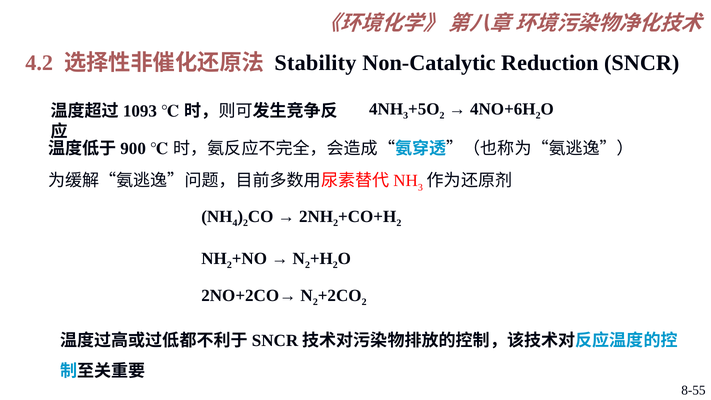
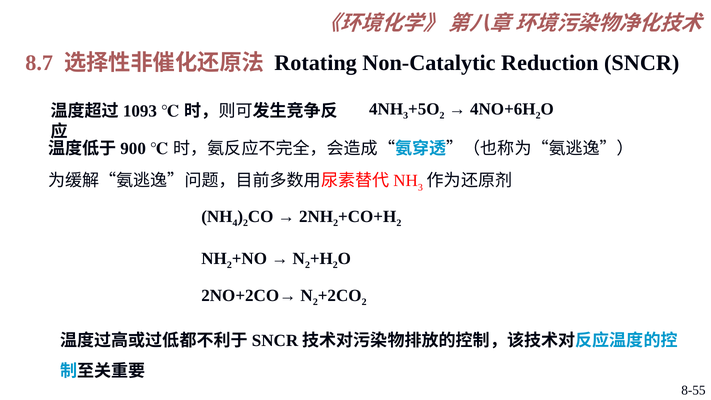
4.2: 4.2 -> 8.7 (39, 63)
Stability: Stability -> Rotating (316, 63)
